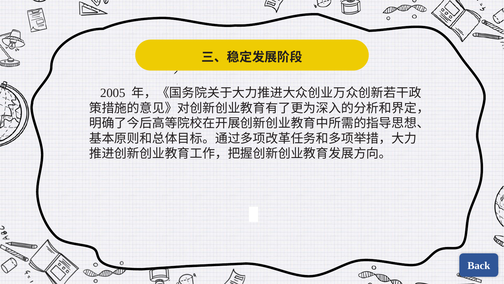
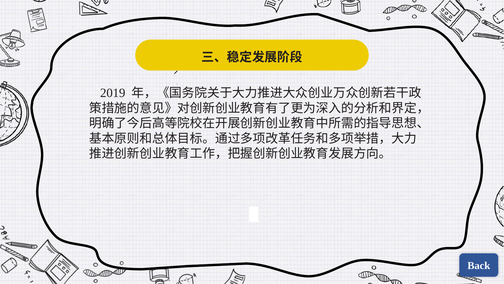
2005: 2005 -> 2019 (113, 93)
